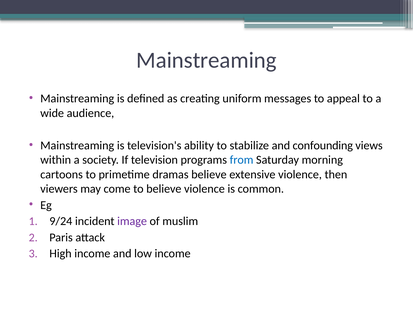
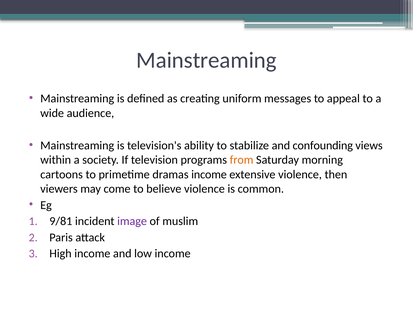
from colour: blue -> orange (242, 160)
dramas believe: believe -> income (209, 174)
9/24: 9/24 -> 9/81 (61, 221)
